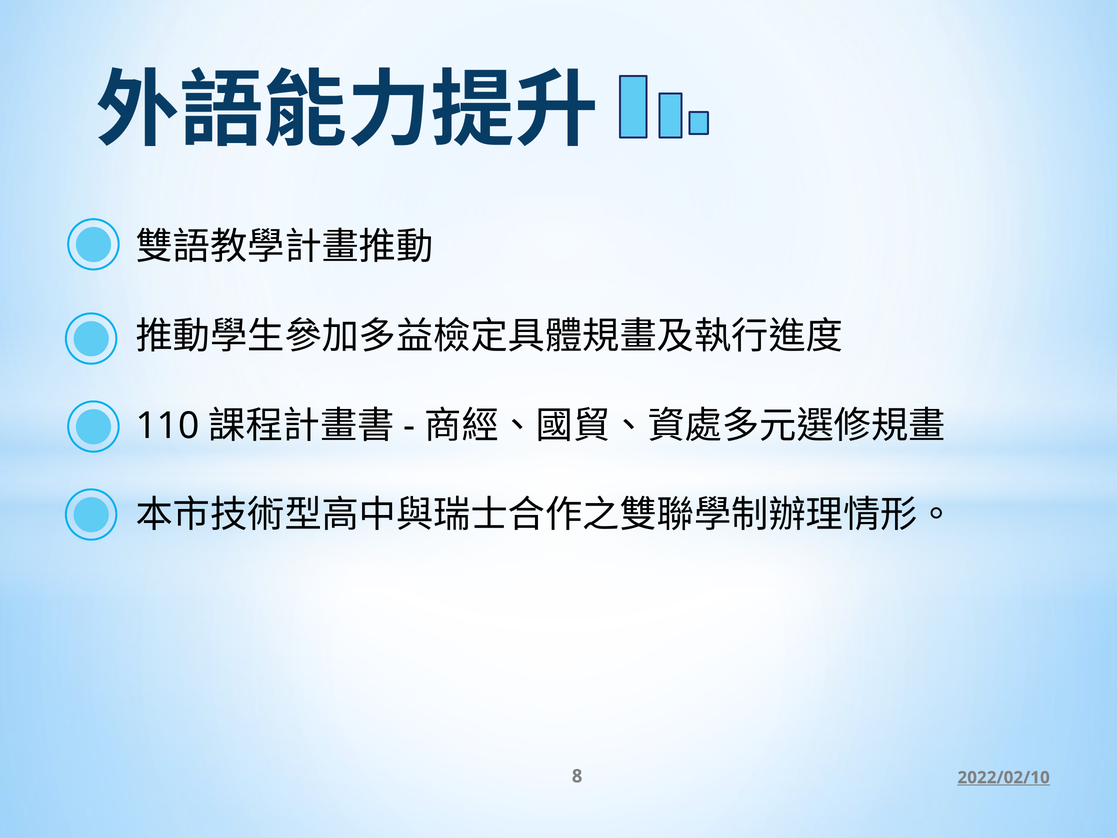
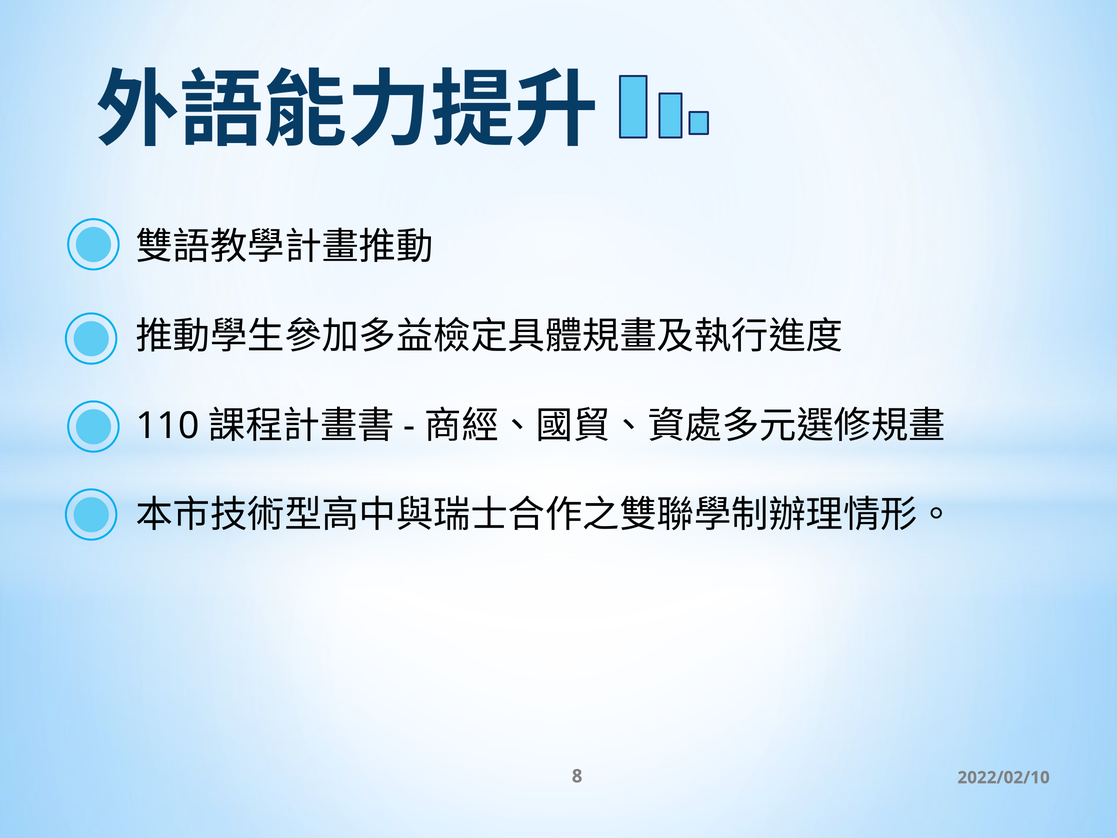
2022/02/10 underline: present -> none (1004, 777)
